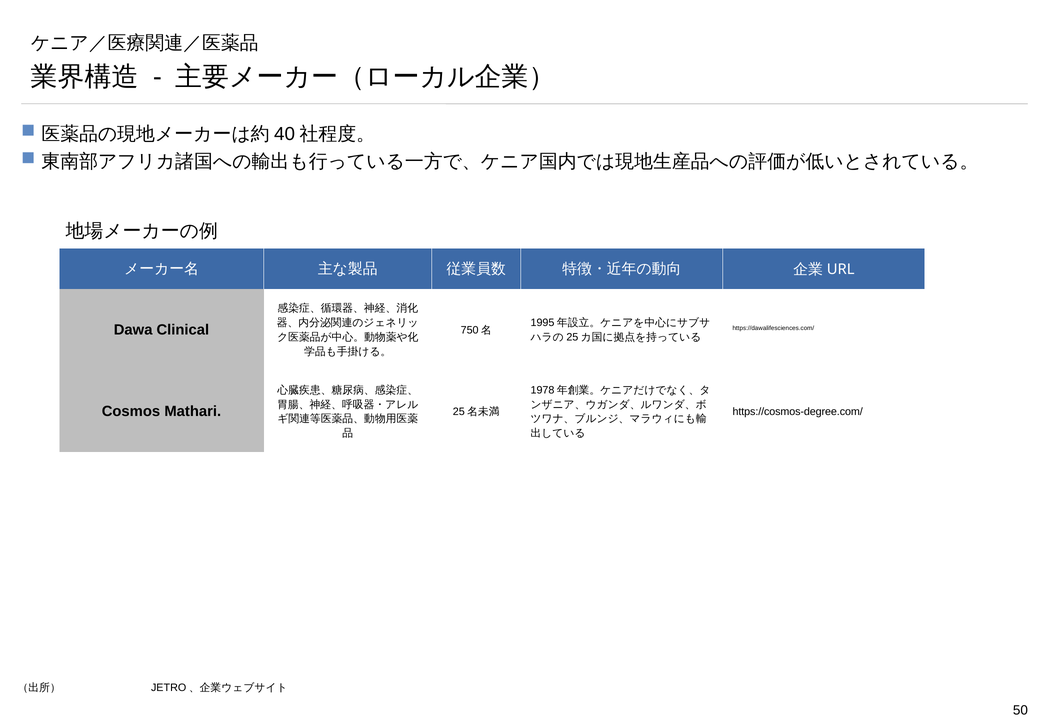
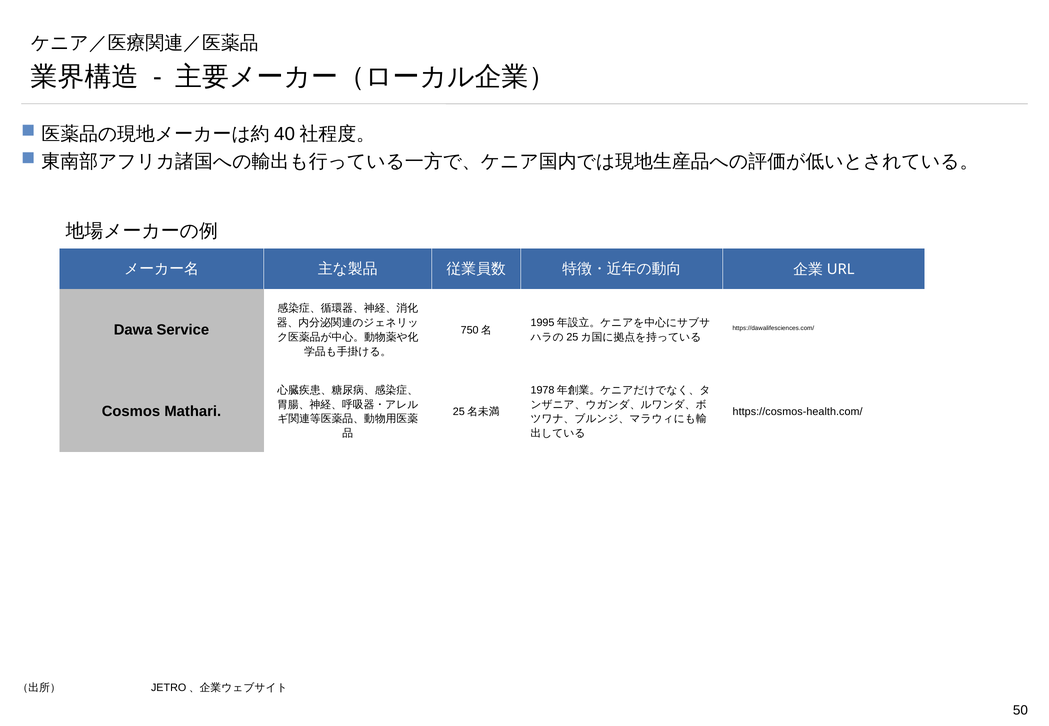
Clinical: Clinical -> Service (183, 330)
https://cosmos-degree.com/: https://cosmos-degree.com/ -> https://cosmos-health.com/ (798, 412)
